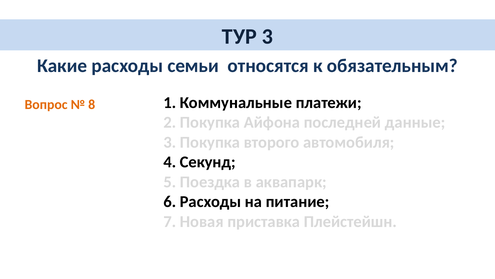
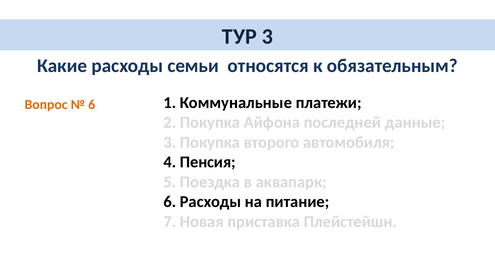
8: 8 -> 6 (92, 104)
Секунд: Секунд -> Пенсия (208, 162)
